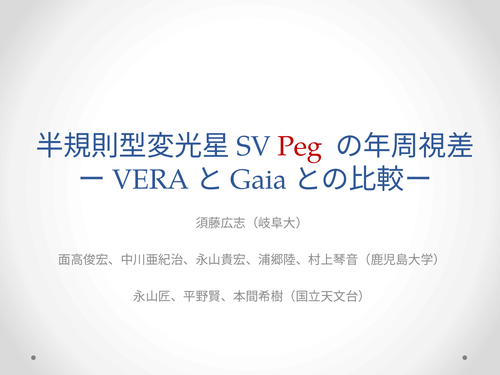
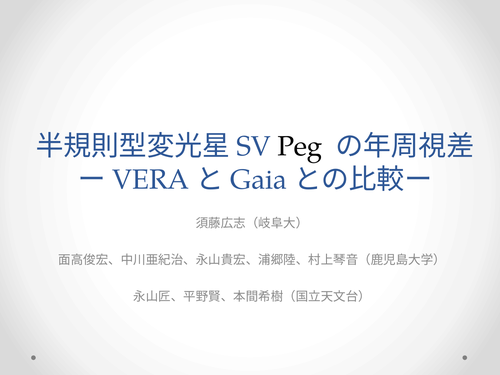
Peg colour: red -> black (300, 146)
